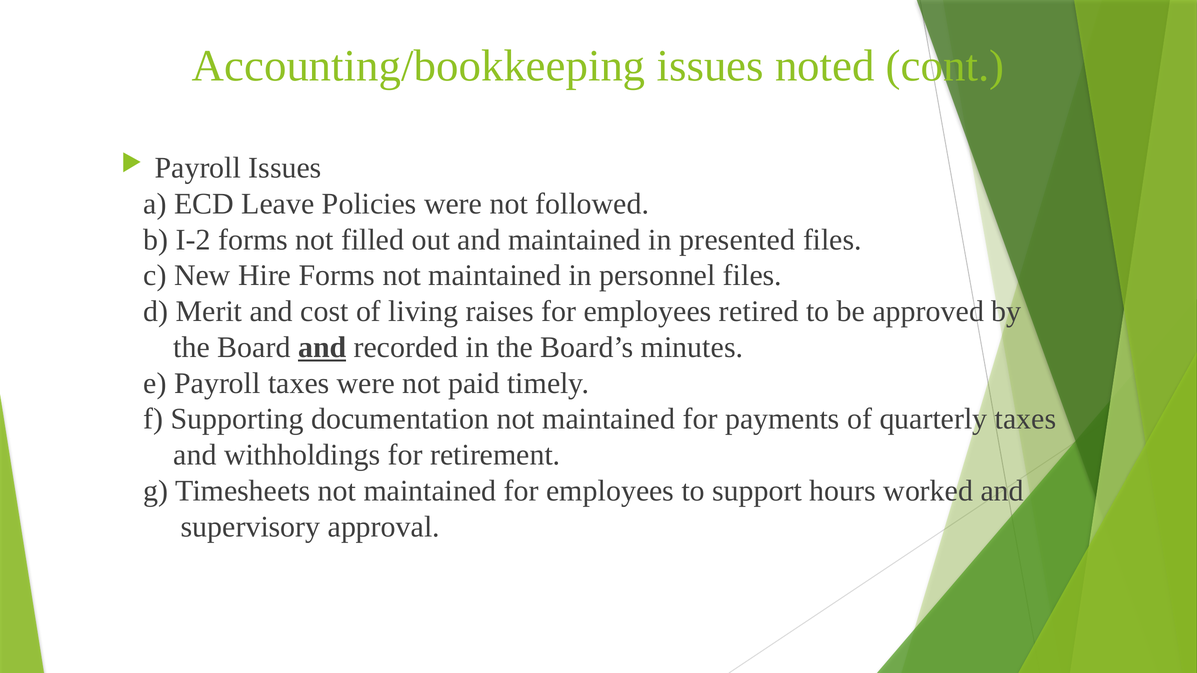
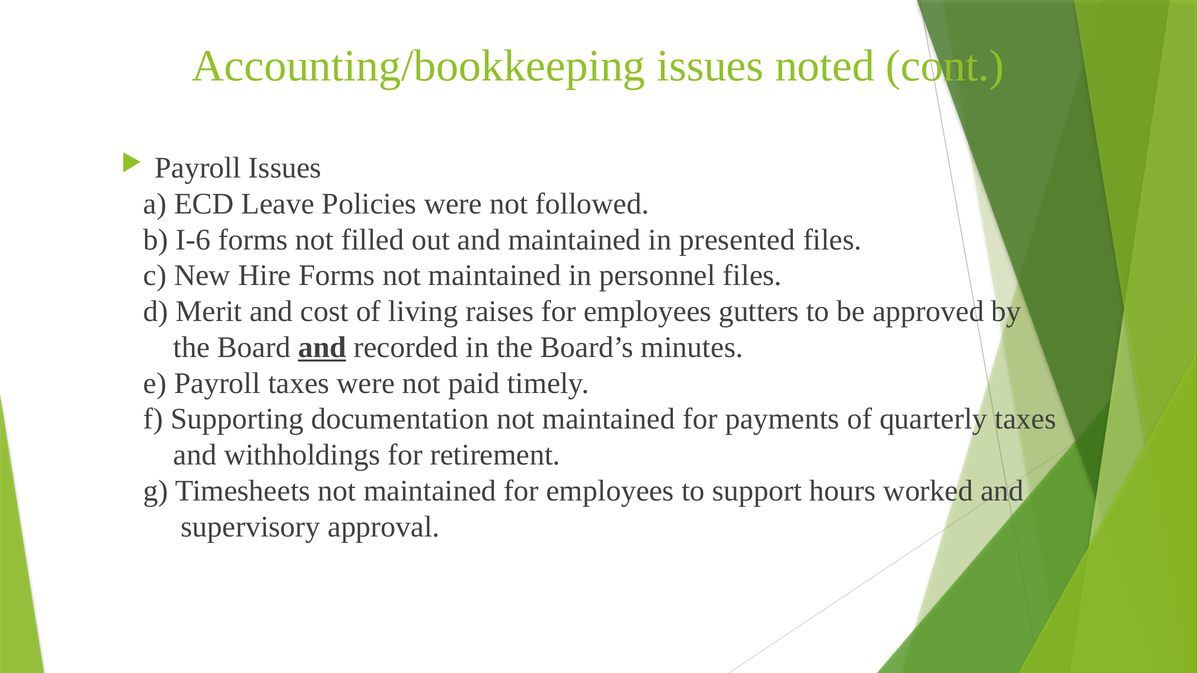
I-2: I-2 -> I-6 (193, 240)
retired: retired -> gutters (759, 312)
